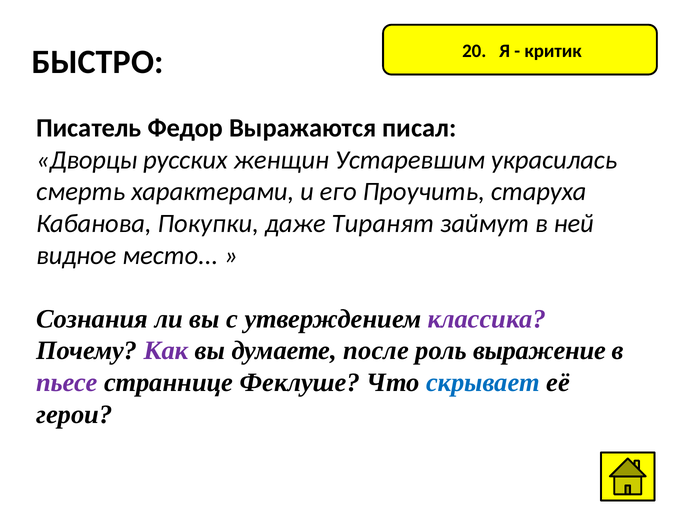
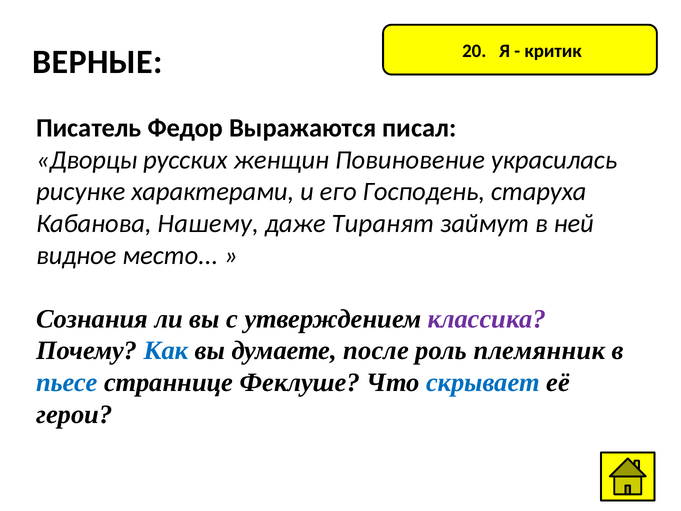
БЫСТРО: БЫСТРО -> ВЕРНЫЕ (97, 62)
Устаревшим: Устаревшим -> Повиновение (410, 160)
смерть: смерть -> рисунке (81, 192)
Проучить: Проучить -> Господень (424, 192)
Покупки: Покупки -> Нашему (208, 223)
Как colour: purple -> blue (166, 351)
выражение: выражение -> племянник (539, 351)
пьесе colour: purple -> blue (67, 382)
